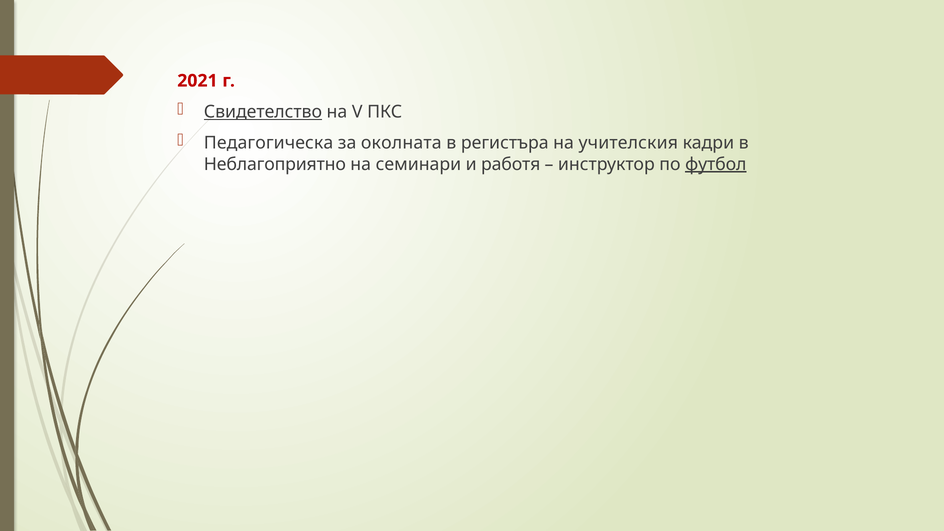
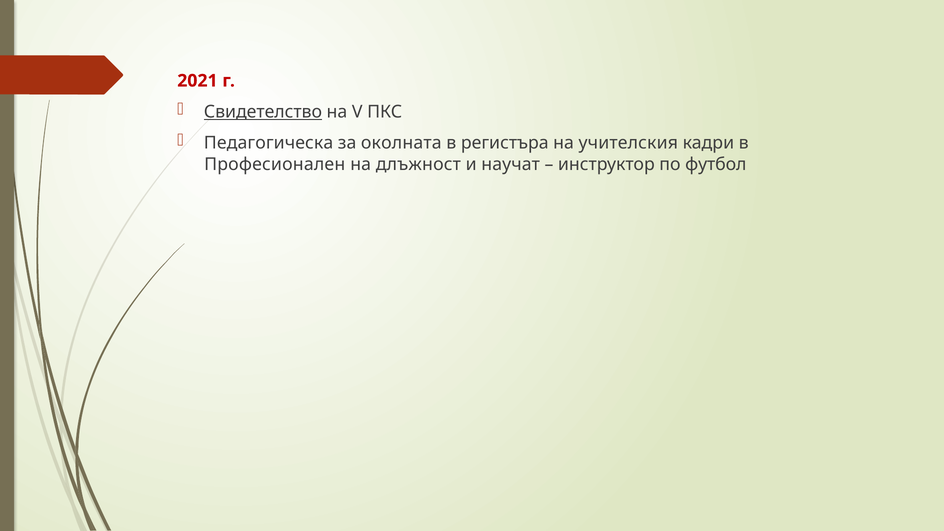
Неблагоприятно: Неблагоприятно -> Професионален (275, 164)
семинари: семинари -> длъжност (418, 164)
работя: работя -> научат (511, 164)
футбол underline: present -> none (716, 164)
